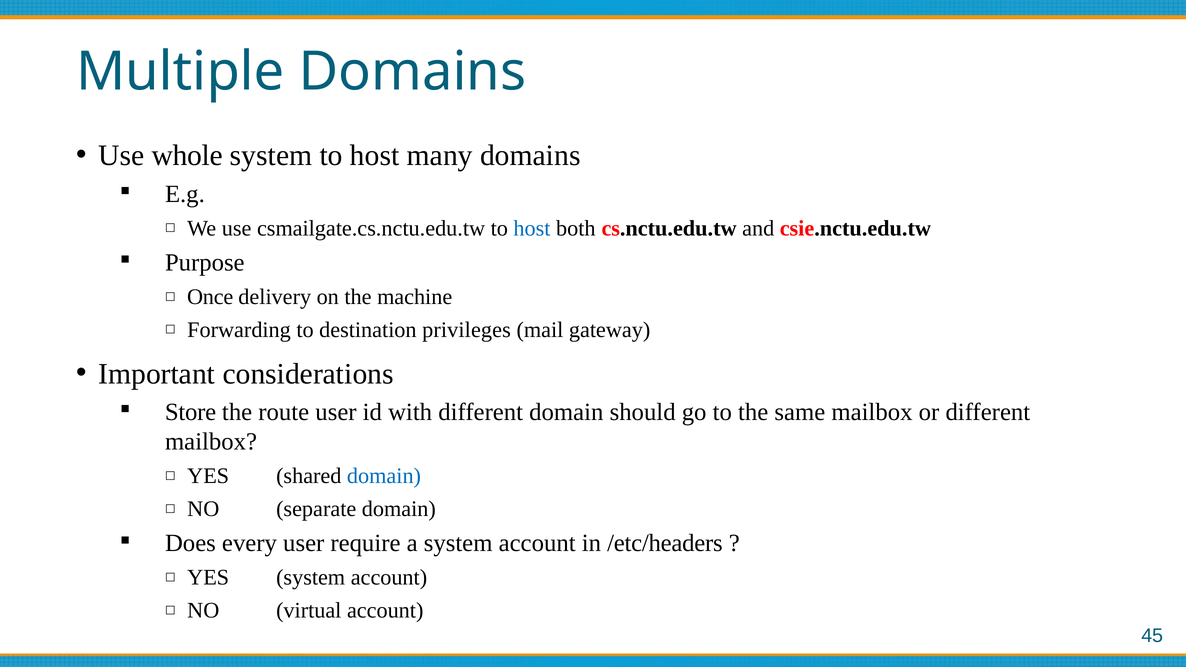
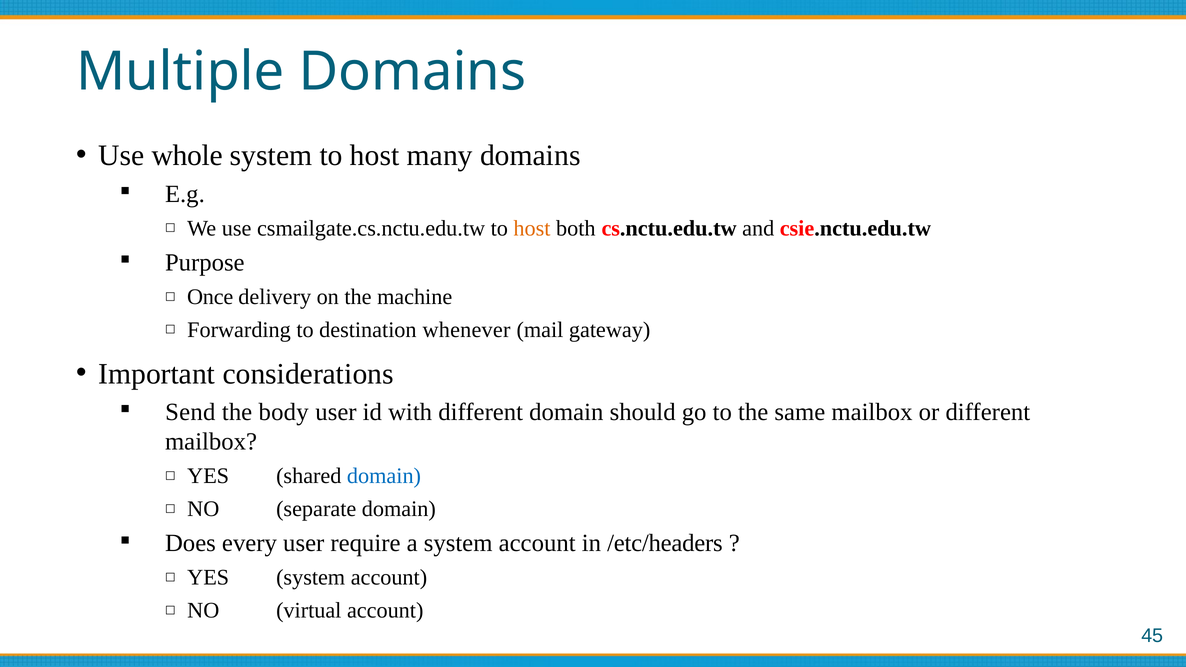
host colour: blue -> orange (532, 228)
privileges: privileges -> whenever (466, 330)
Store: Store -> Send (190, 412)
route: route -> body (284, 412)
